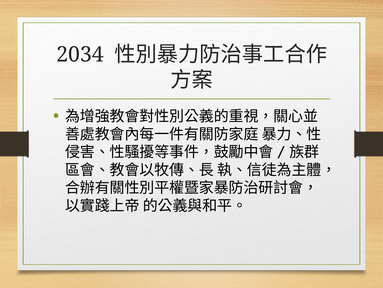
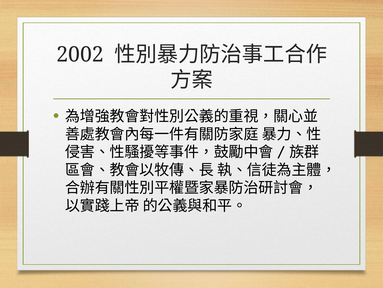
2034: 2034 -> 2002 (80, 54)
